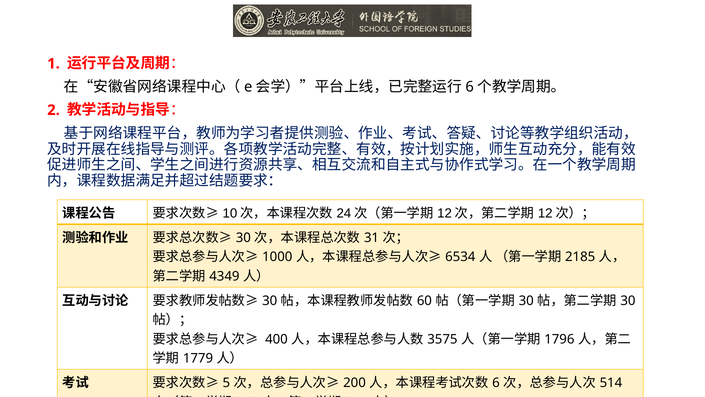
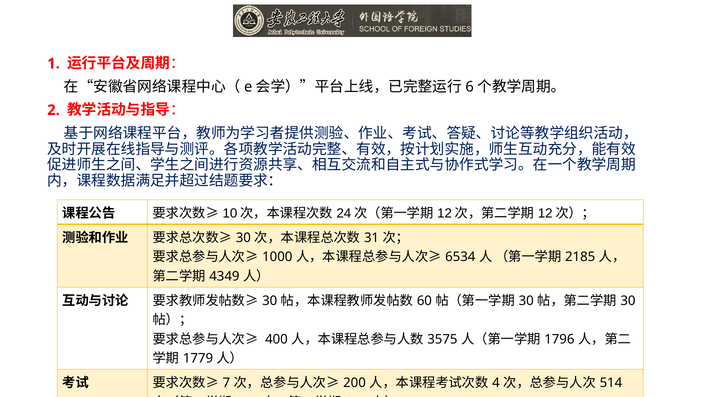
5: 5 -> 7 (226, 383)
6: 6 -> 4 (496, 383)
